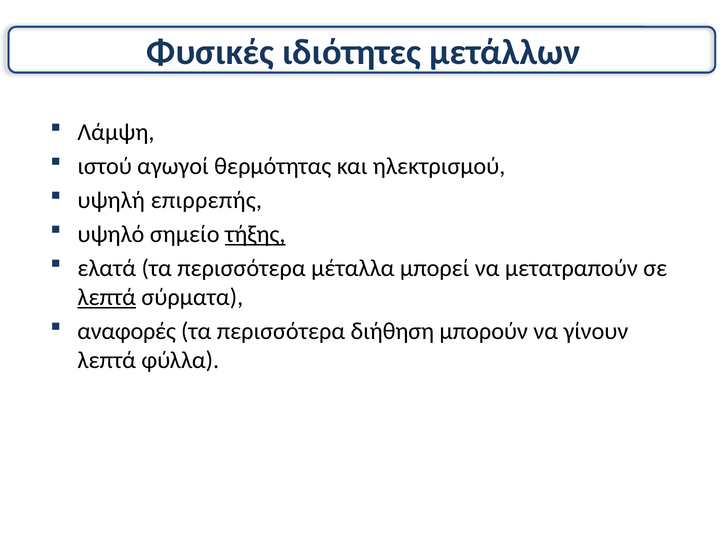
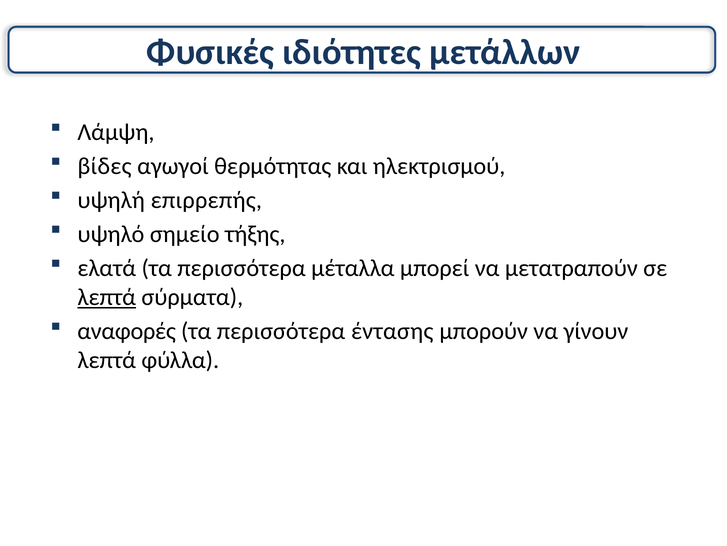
ιστού: ιστού -> βίδες (104, 166)
τήξης underline: present -> none (255, 234)
διήθηση: διήθηση -> έντασης (392, 331)
